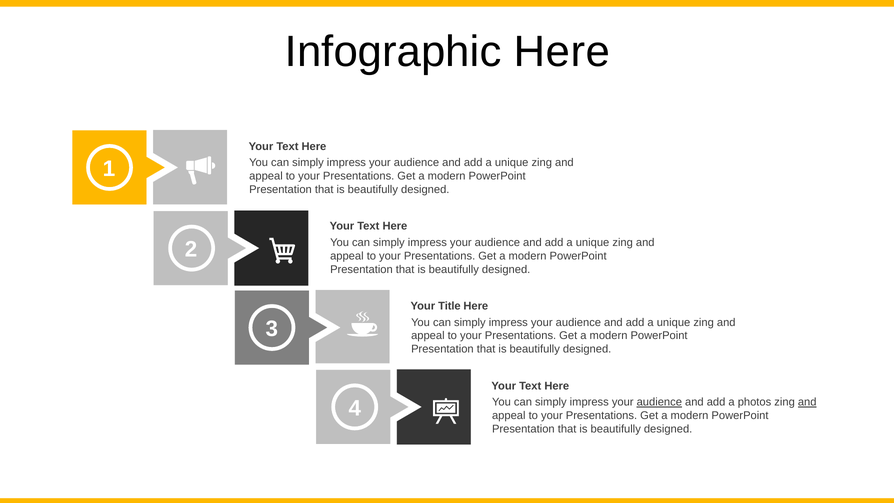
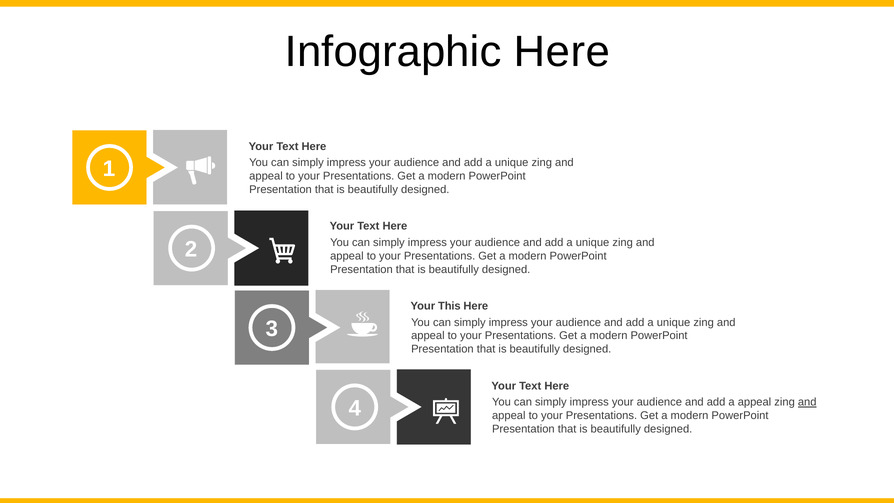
Title: Title -> This (449, 306)
audience underline: present -> none (659, 402)
a photos: photos -> appeal (754, 402)
